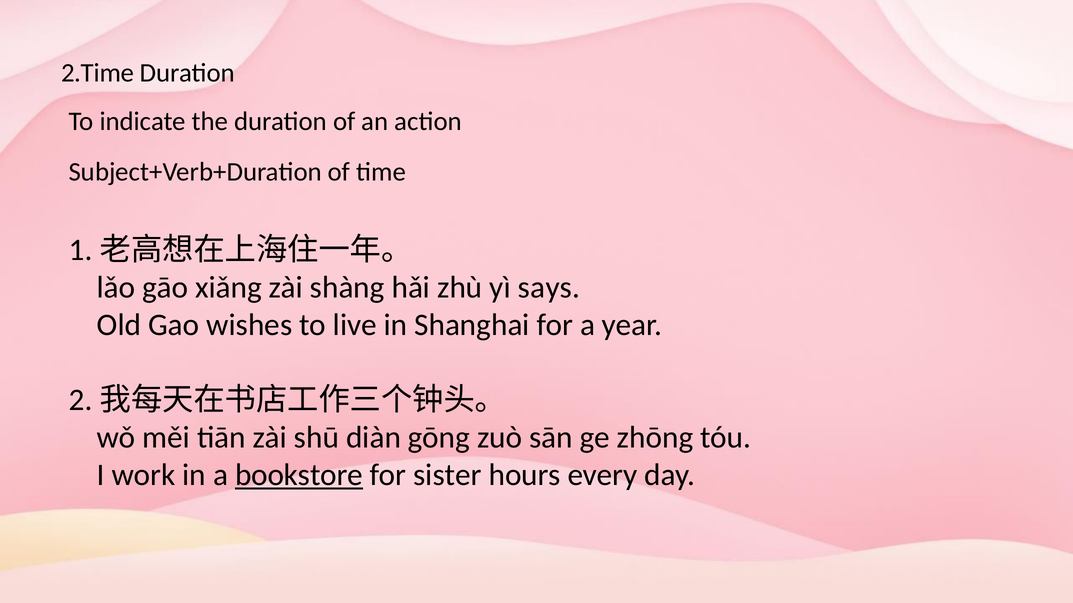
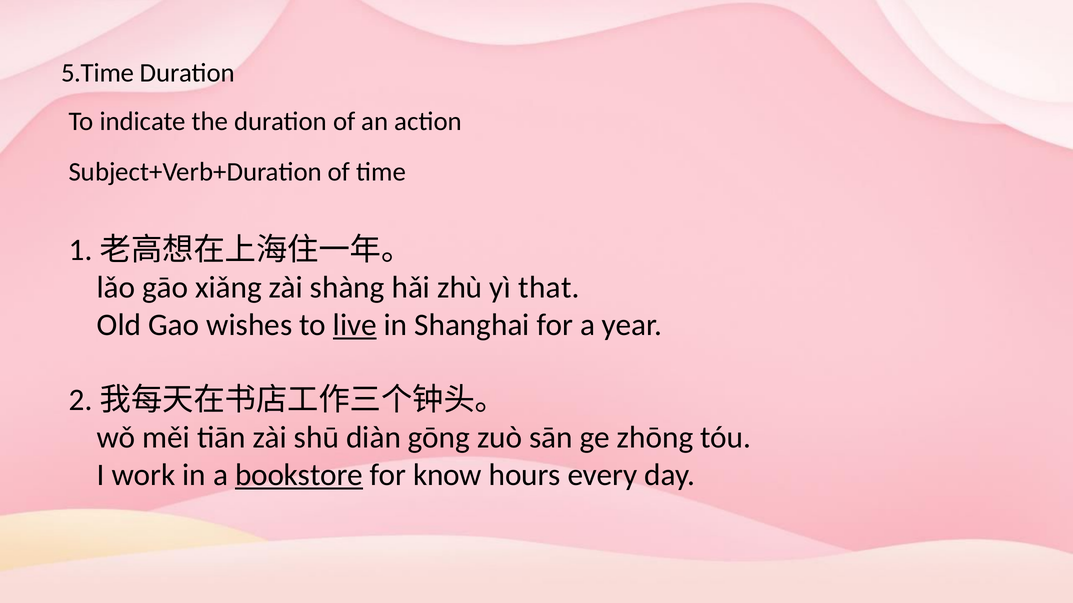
2.Time: 2.Time -> 5.Time (98, 73)
says: says -> that (549, 288)
live underline: none -> present (355, 325)
sister: sister -> know (447, 476)
